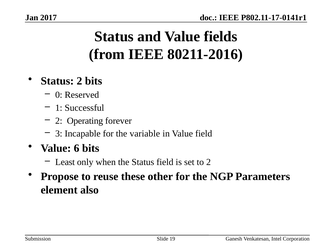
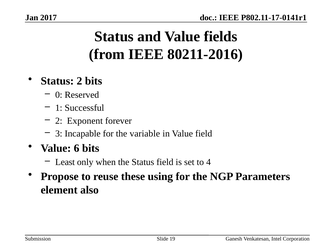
Operating: Operating -> Exponent (85, 121)
to 2: 2 -> 4 (209, 162)
other: other -> using (160, 177)
